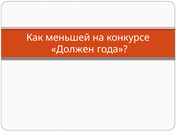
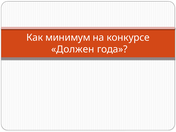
меньшей: меньшей -> минимум (68, 37)
